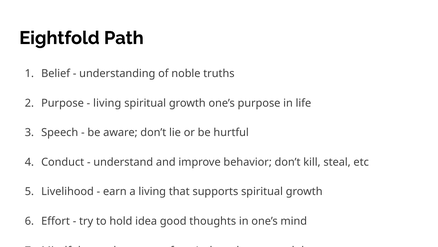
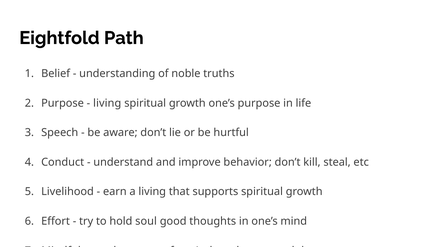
idea: idea -> soul (146, 221)
